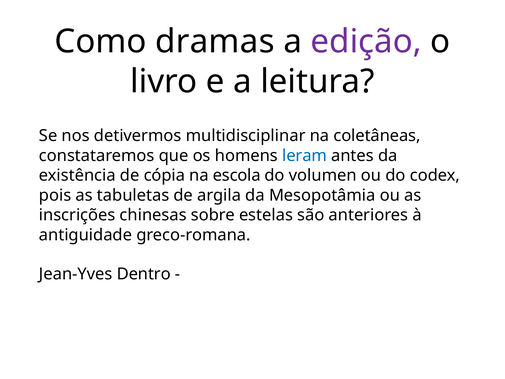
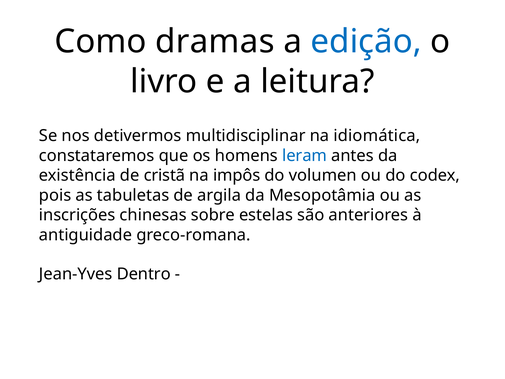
edição colour: purple -> blue (366, 42)
coletâneas: coletâneas -> idiomática (377, 136)
cópia: cópia -> cristã (164, 175)
escola: escola -> impôs (237, 175)
